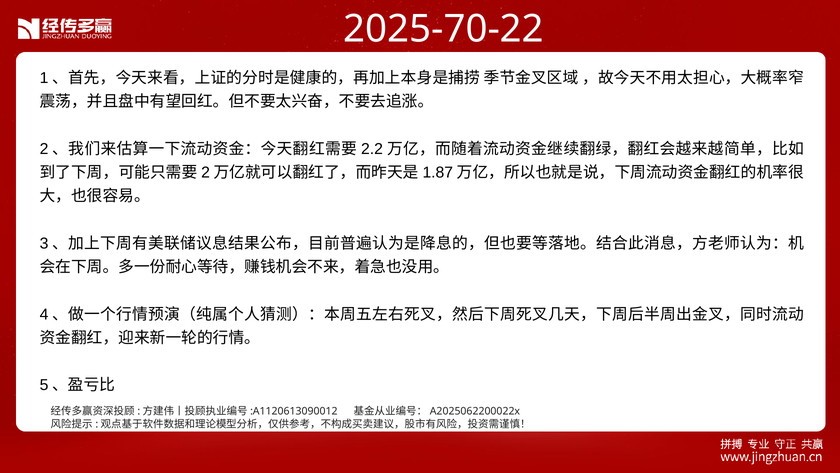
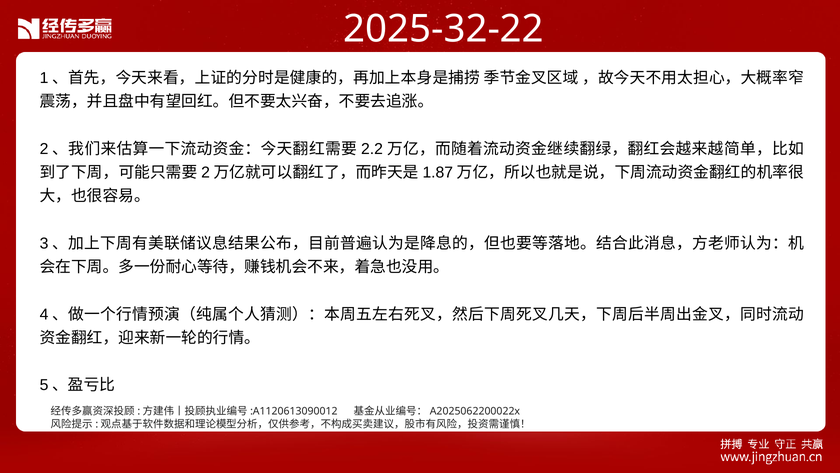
2025-70-22: 2025-70-22 -> 2025-32-22 (444, 29)
